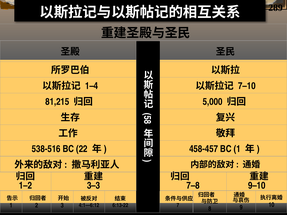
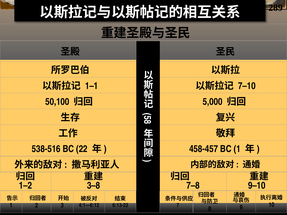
1–4: 1–4 -> 1–1 (92, 86)
81,215: 81,215 -> 50,100 (57, 102)
3–3: 3–3 -> 3–8 (94, 186)
